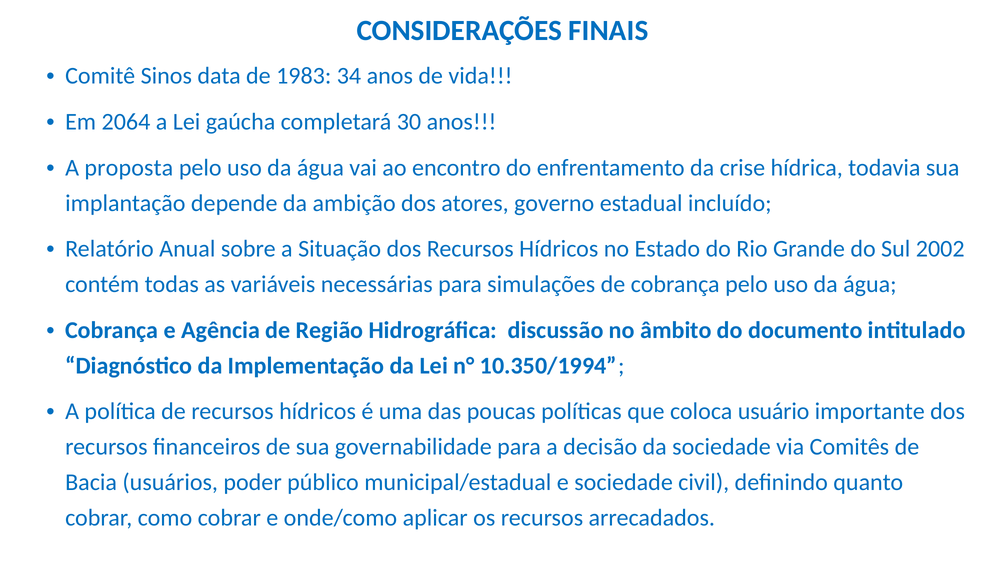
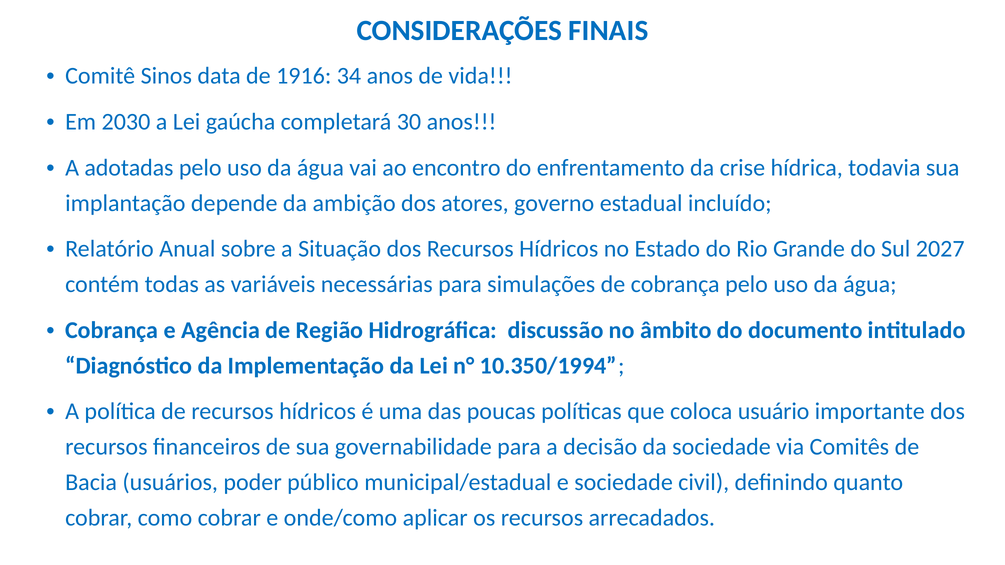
1983: 1983 -> 1916 (304, 76)
2064: 2064 -> 2030 (126, 122)
proposta: proposta -> adotadas (129, 168)
2002: 2002 -> 2027 (940, 249)
